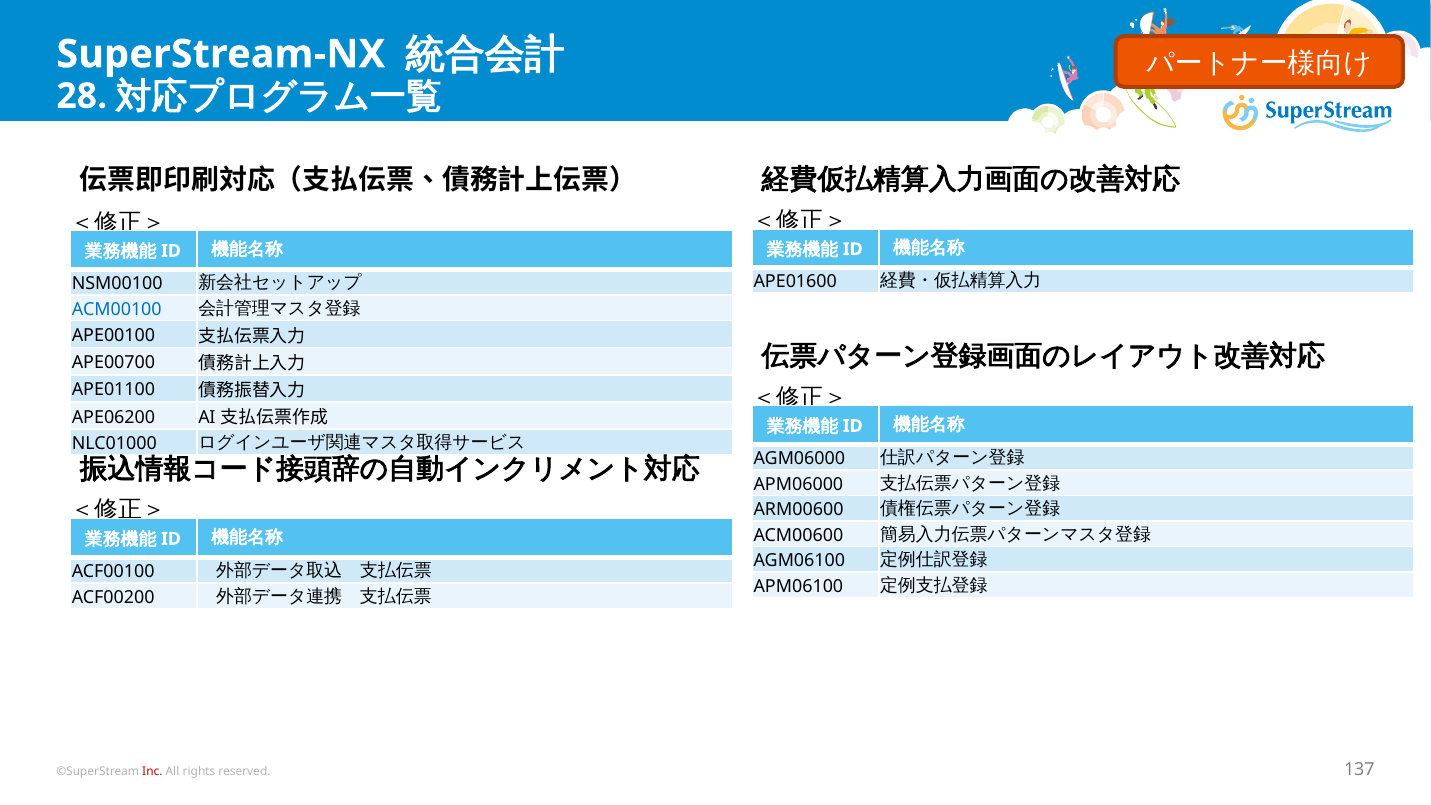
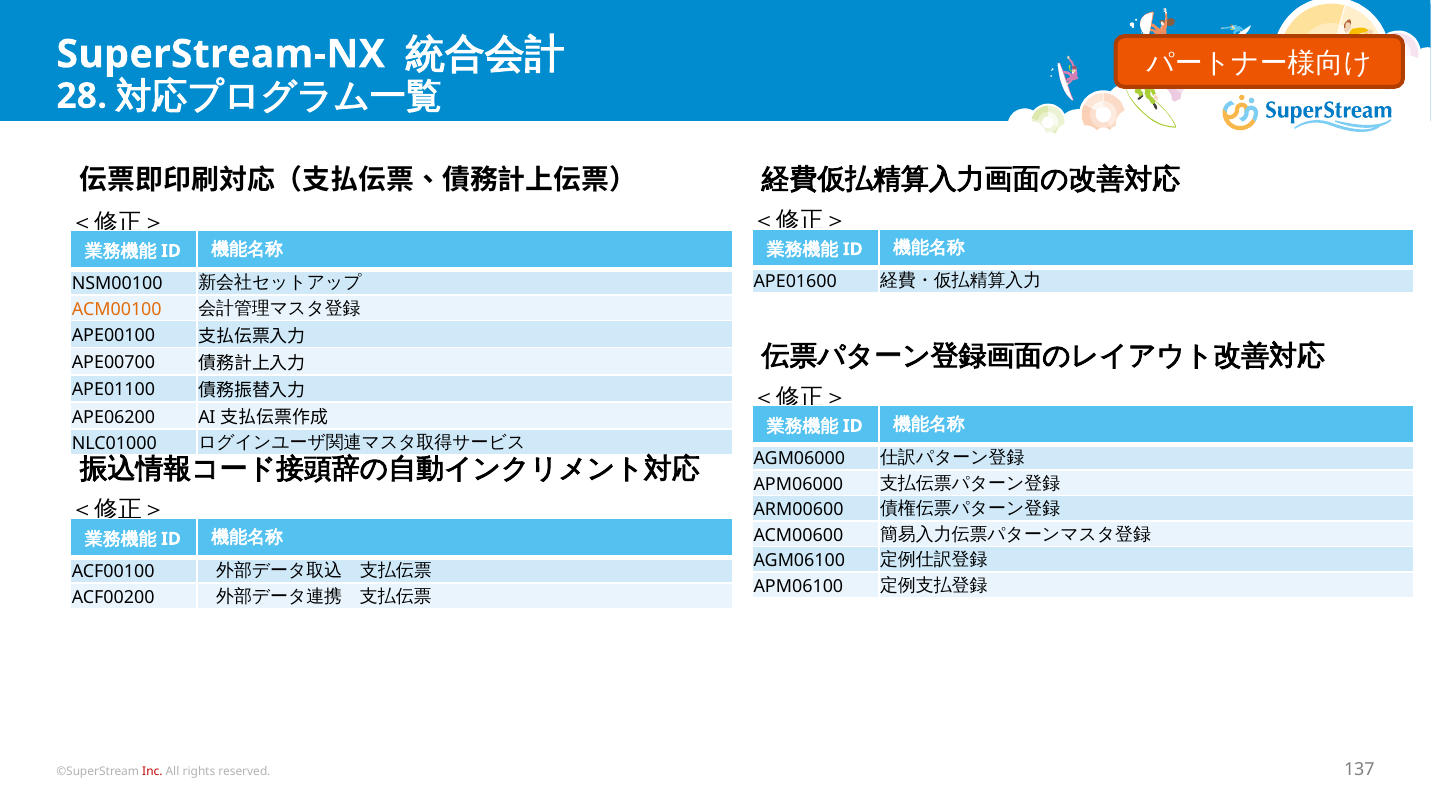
ACM00100 colour: blue -> orange (117, 309)
